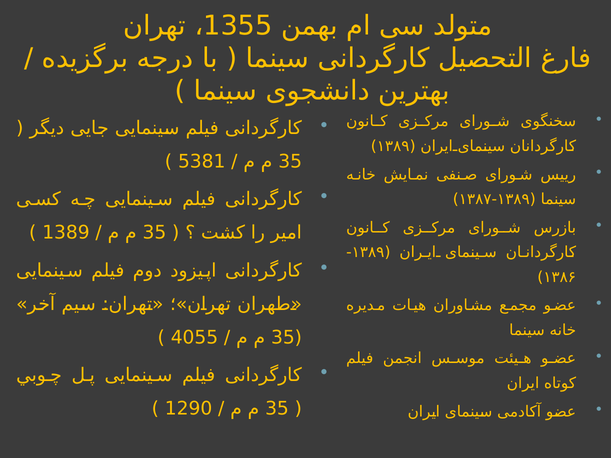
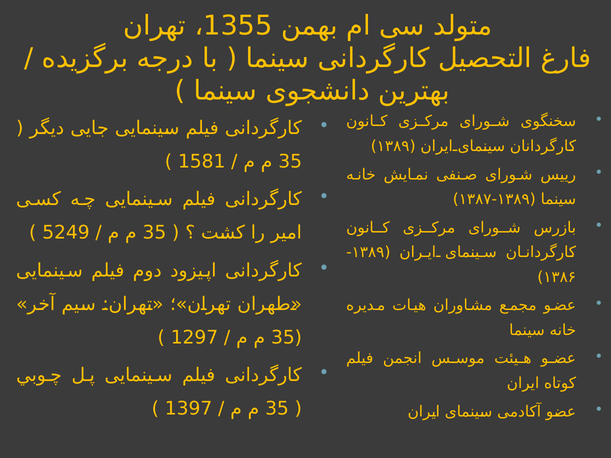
5381: 5381 -> 1581 (202, 162)
1389: 1389 -> 5249 (66, 233)
4055: 4055 -> 1297 (194, 338)
1290: 1290 -> 1397 (189, 409)
